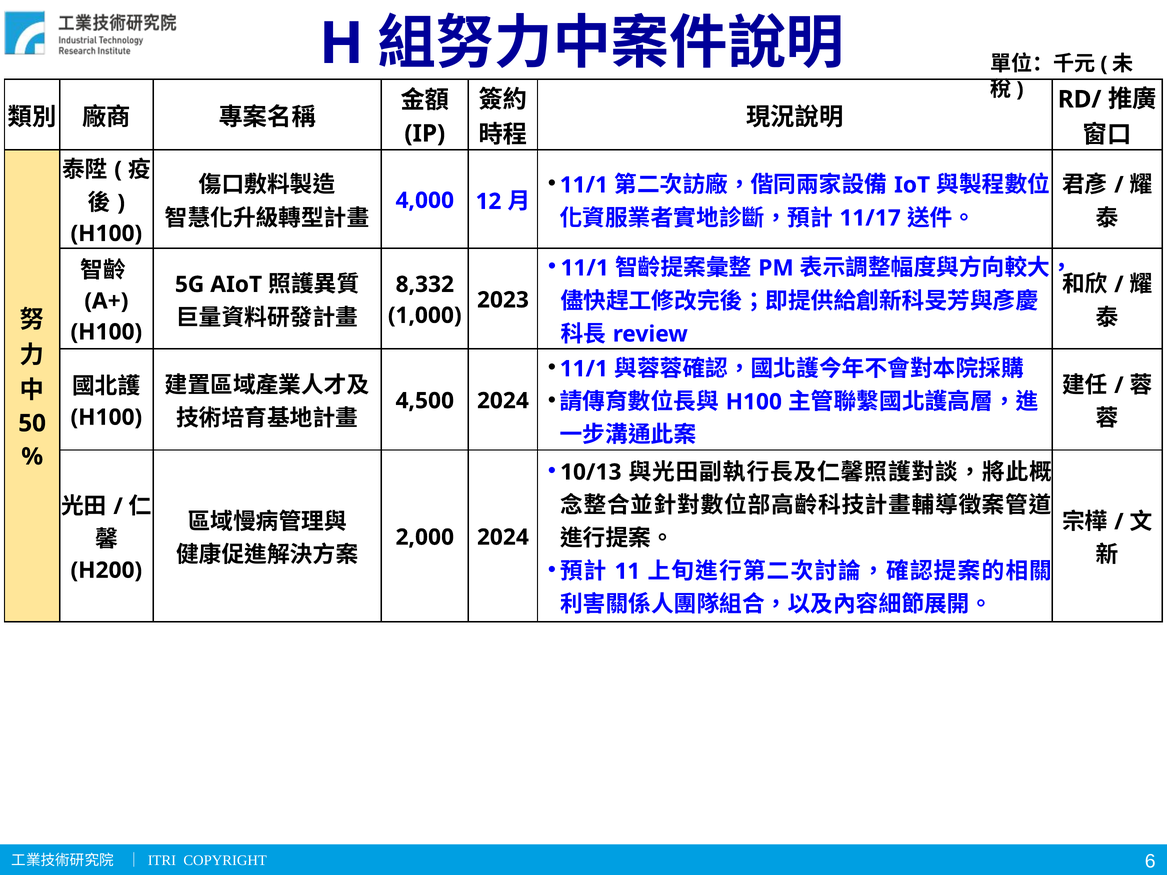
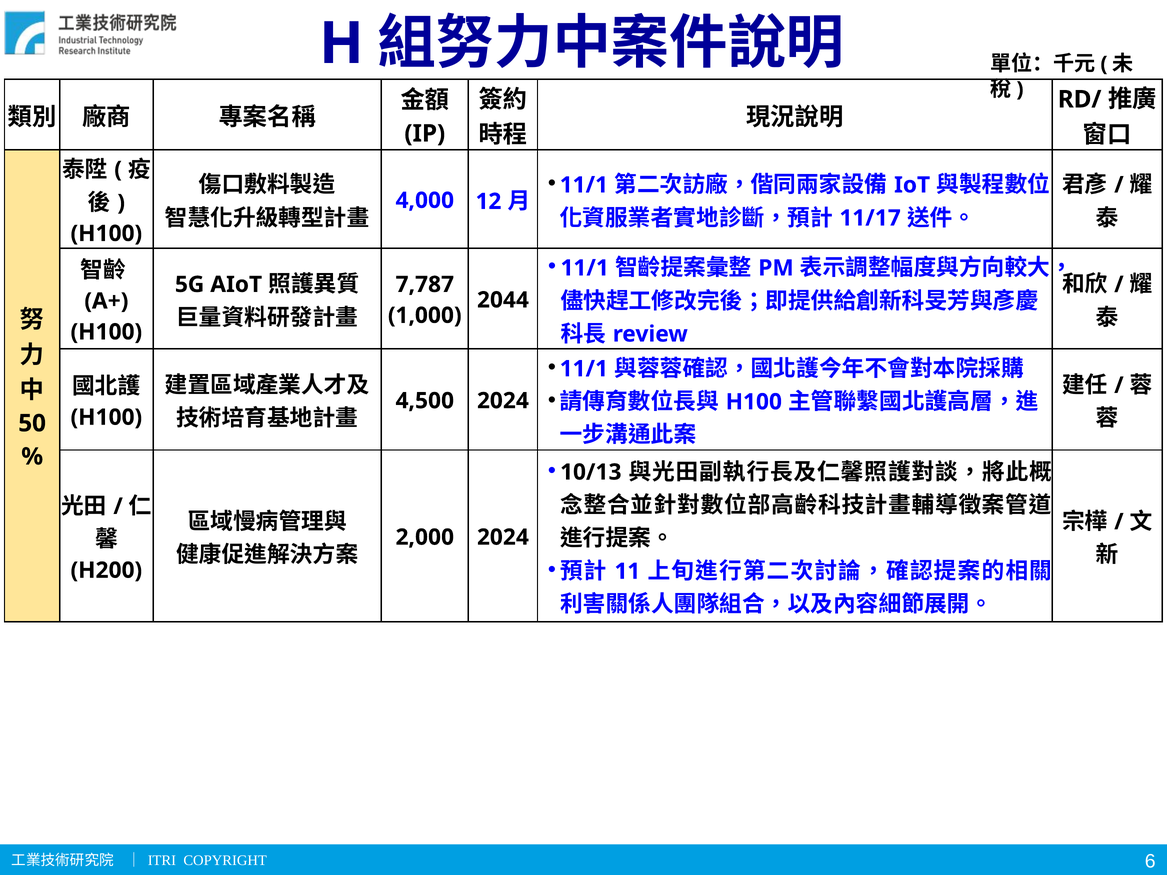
8,332: 8,332 -> 7,787 (425, 285)
2023: 2023 -> 2044 (503, 300)
